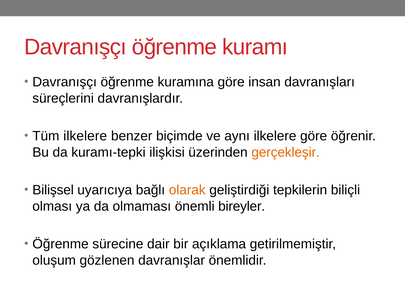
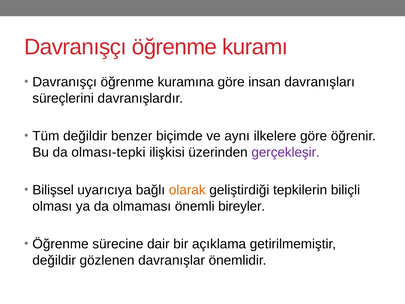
Tüm ilkelere: ilkelere -> değildir (85, 136)
kuramı-tepki: kuramı-tepki -> olması-tepki (108, 152)
gerçekleşir colour: orange -> purple (286, 152)
oluşum: oluşum -> değildir (54, 260)
